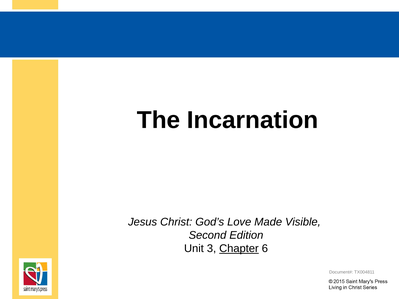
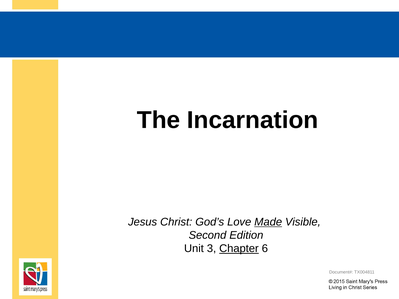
Made underline: none -> present (268, 222)
